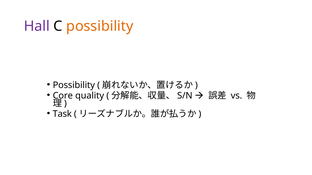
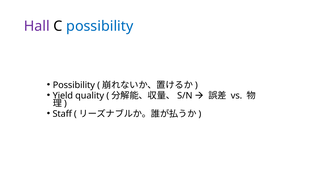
possibility colour: orange -> blue (100, 26)
Core: Core -> Yield (63, 96)
Task: Task -> Staff (62, 114)
